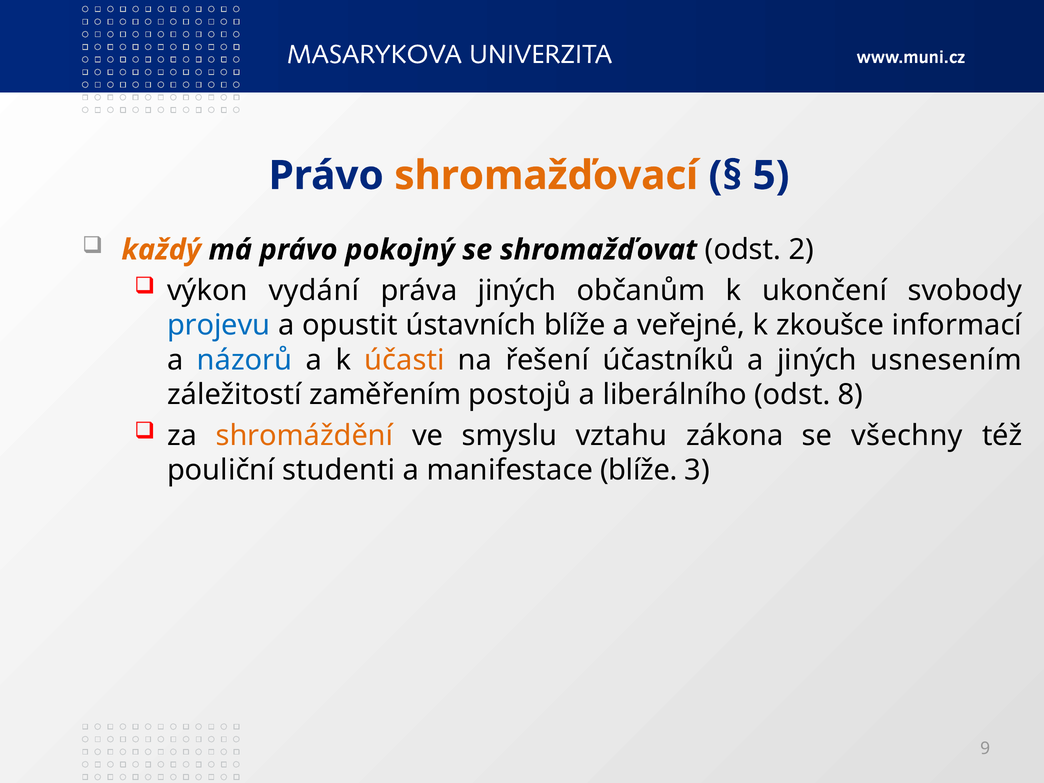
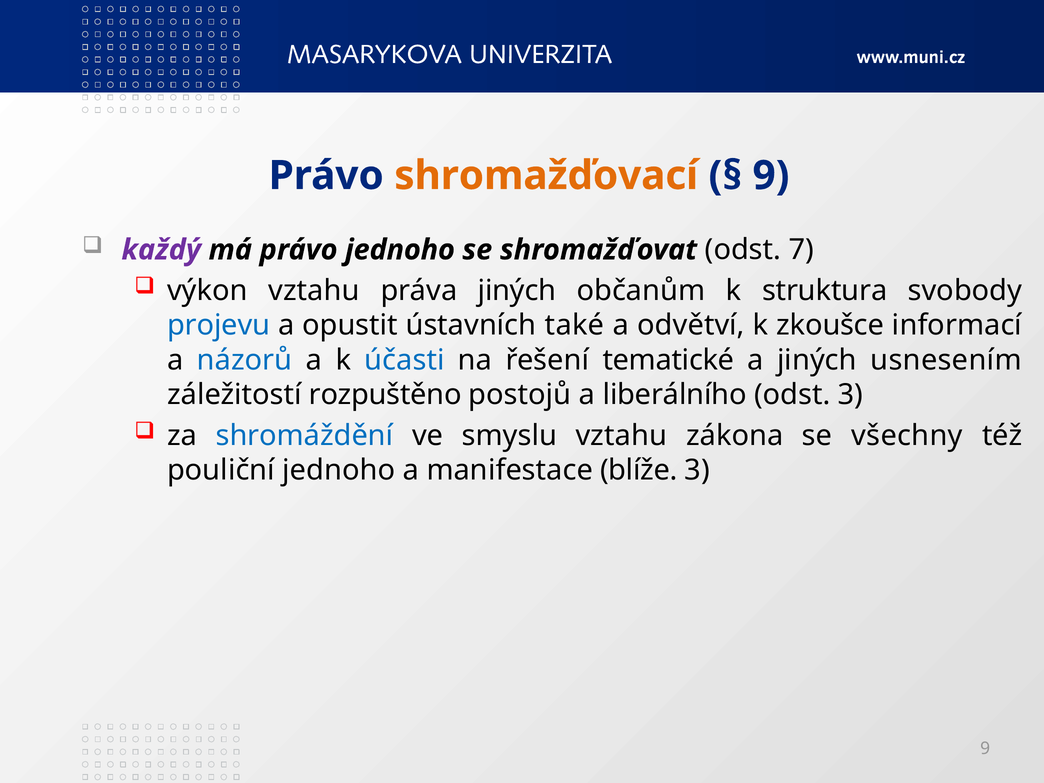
5: 5 -> 9 (771, 176)
každý colour: orange -> purple (161, 250)
právo pokojný: pokojný -> jednoho (400, 250)
2: 2 -> 7 (801, 250)
výkon vydání: vydání -> vztahu (314, 290)
ukončení: ukončení -> struktura (825, 290)
ústavních blíže: blíže -> také (575, 325)
veřejné: veřejné -> odvětví (691, 325)
účasti colour: orange -> blue (404, 360)
účastníků: účastníků -> tematické (668, 360)
zaměřením: zaměřením -> rozpuštěno (385, 395)
odst 8: 8 -> 3 (851, 395)
shromáždění colour: orange -> blue (304, 435)
pouliční studenti: studenti -> jednoho (339, 470)
